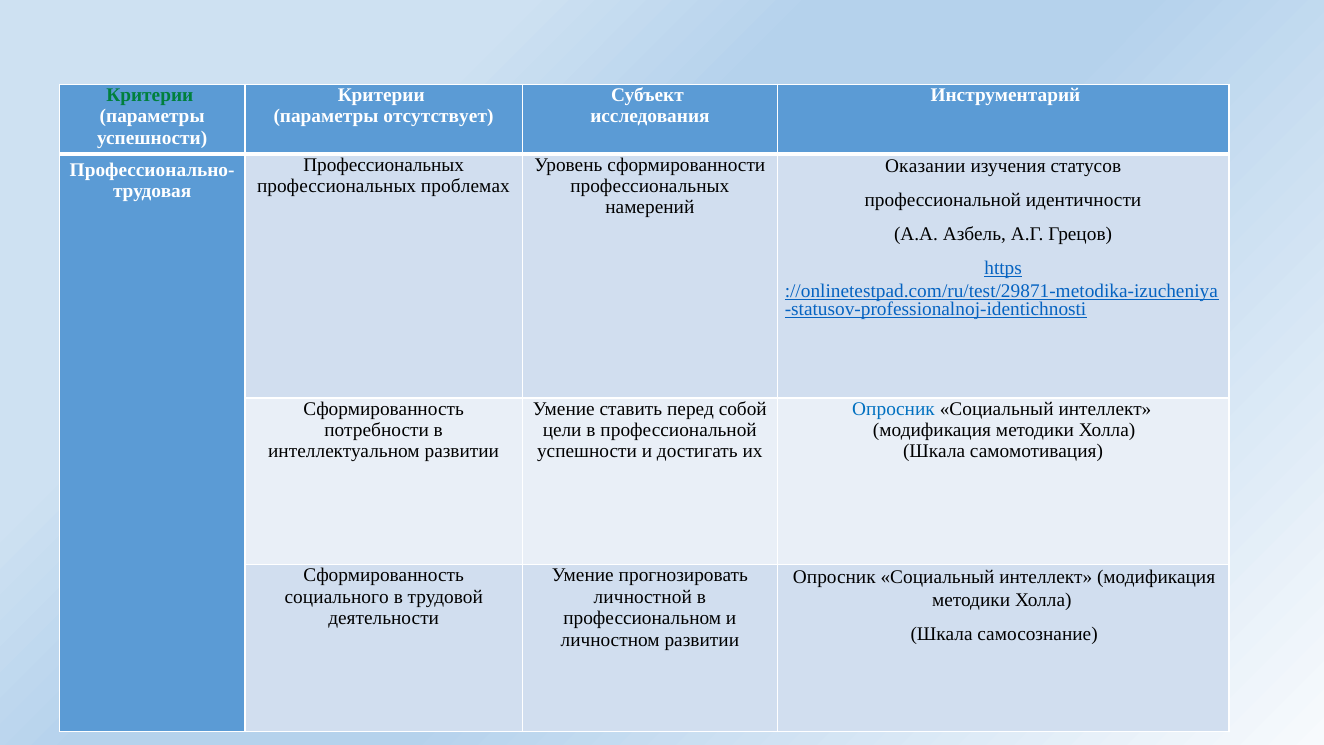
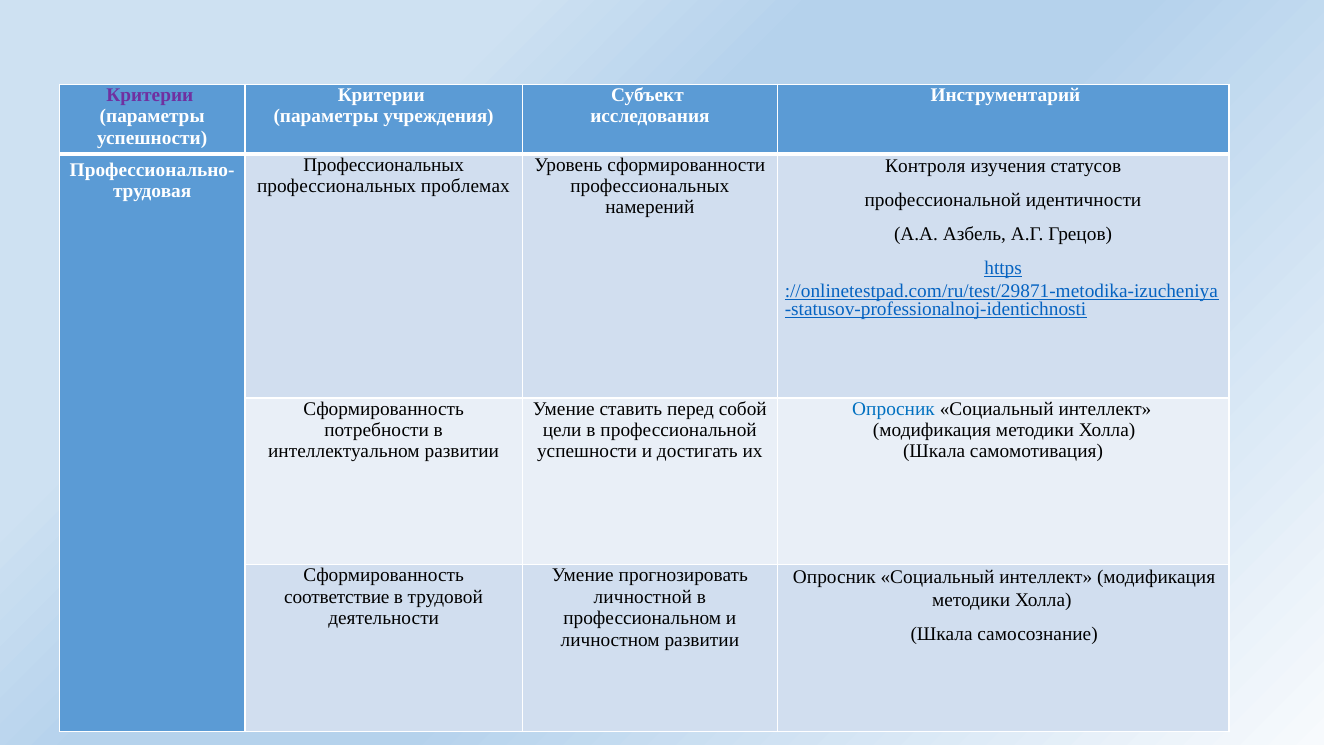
Критерии colour: green -> purple (150, 95)
отсутствует: отсутствует -> учреждения (439, 116)
Оказании: Оказании -> Контроля (925, 166)
социального: социального -> соответствие (337, 597)
